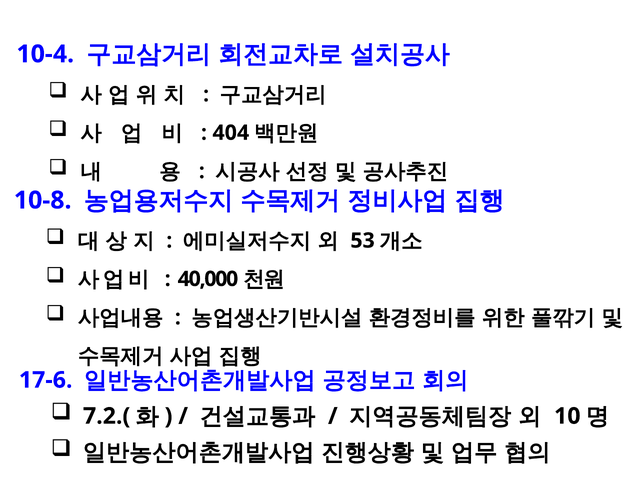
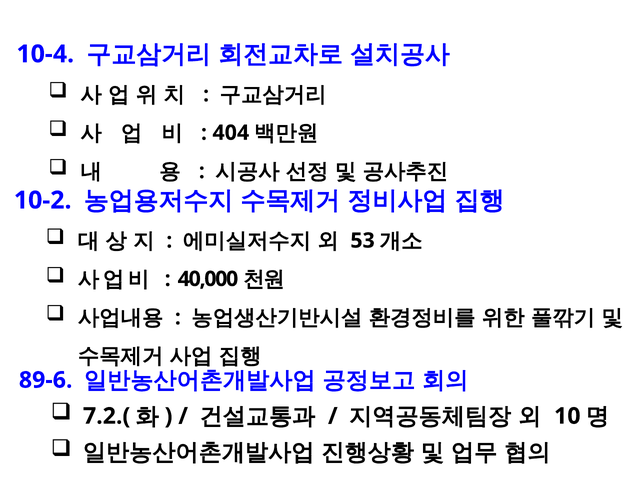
10-8: 10-8 -> 10-2 (43, 201)
17-6: 17-6 -> 89-6 (46, 381)
